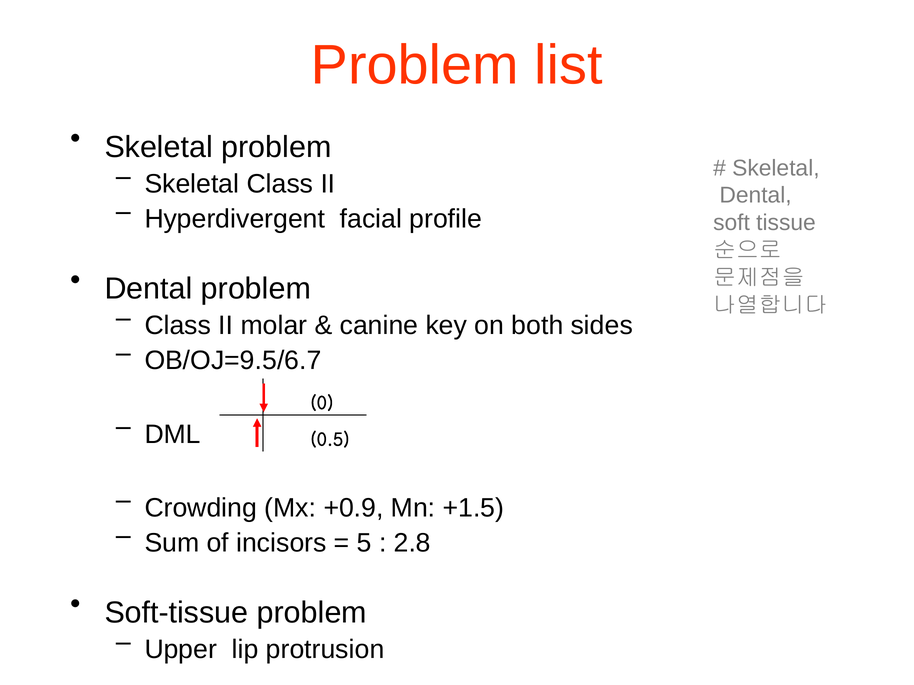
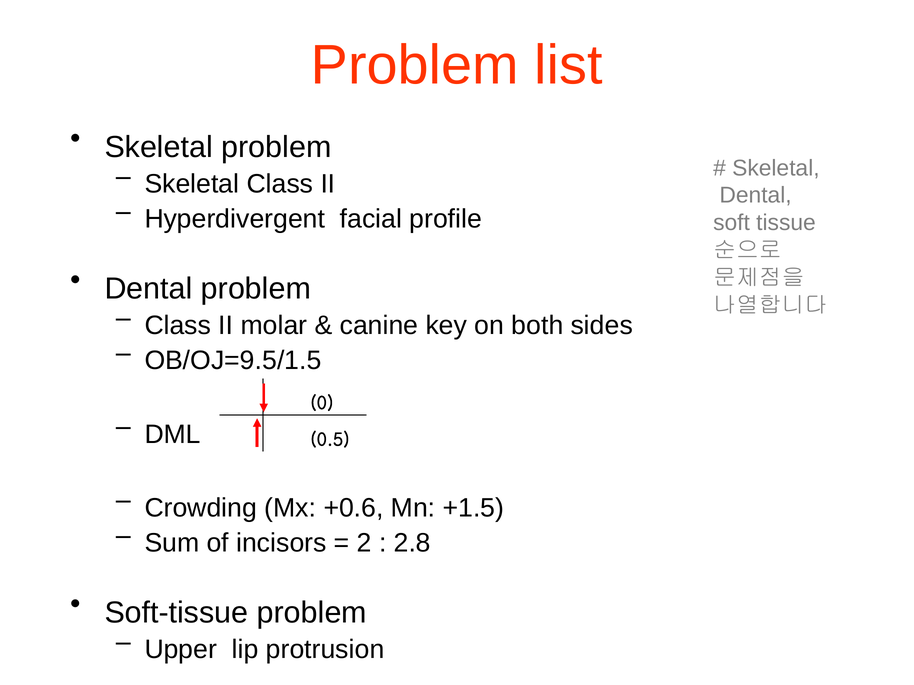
OB/OJ=9.5/6.7: OB/OJ=9.5/6.7 -> OB/OJ=9.5/1.5 (233, 361)
+0.9: +0.9 -> +0.6 (354, 508)
5: 5 -> 2 (364, 543)
